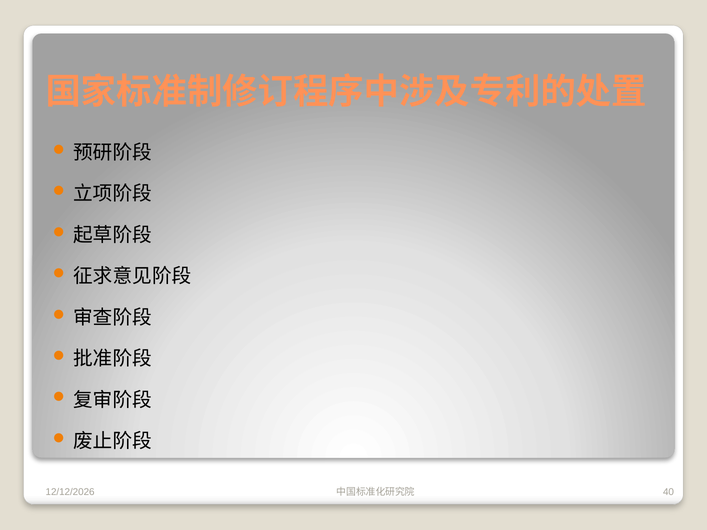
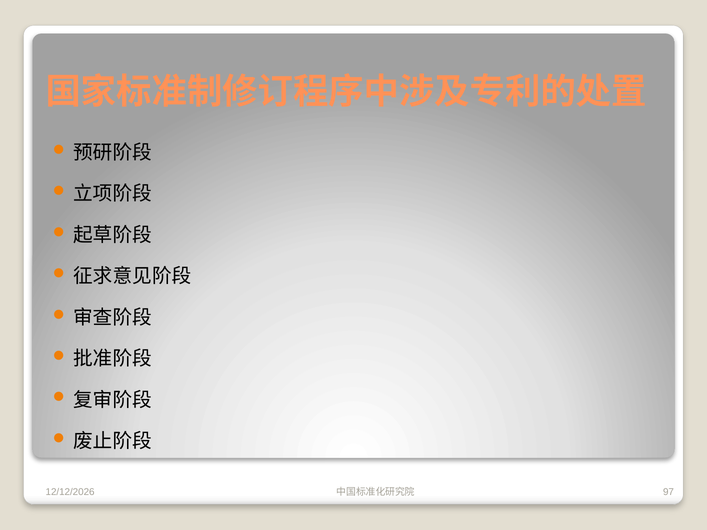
40: 40 -> 97 (669, 492)
